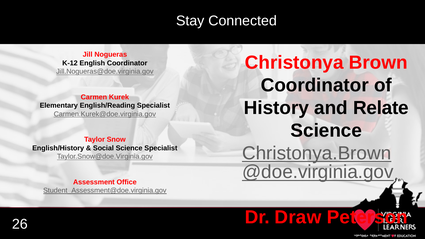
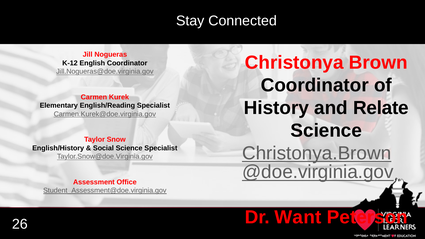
Draw: Draw -> Want (298, 217)
